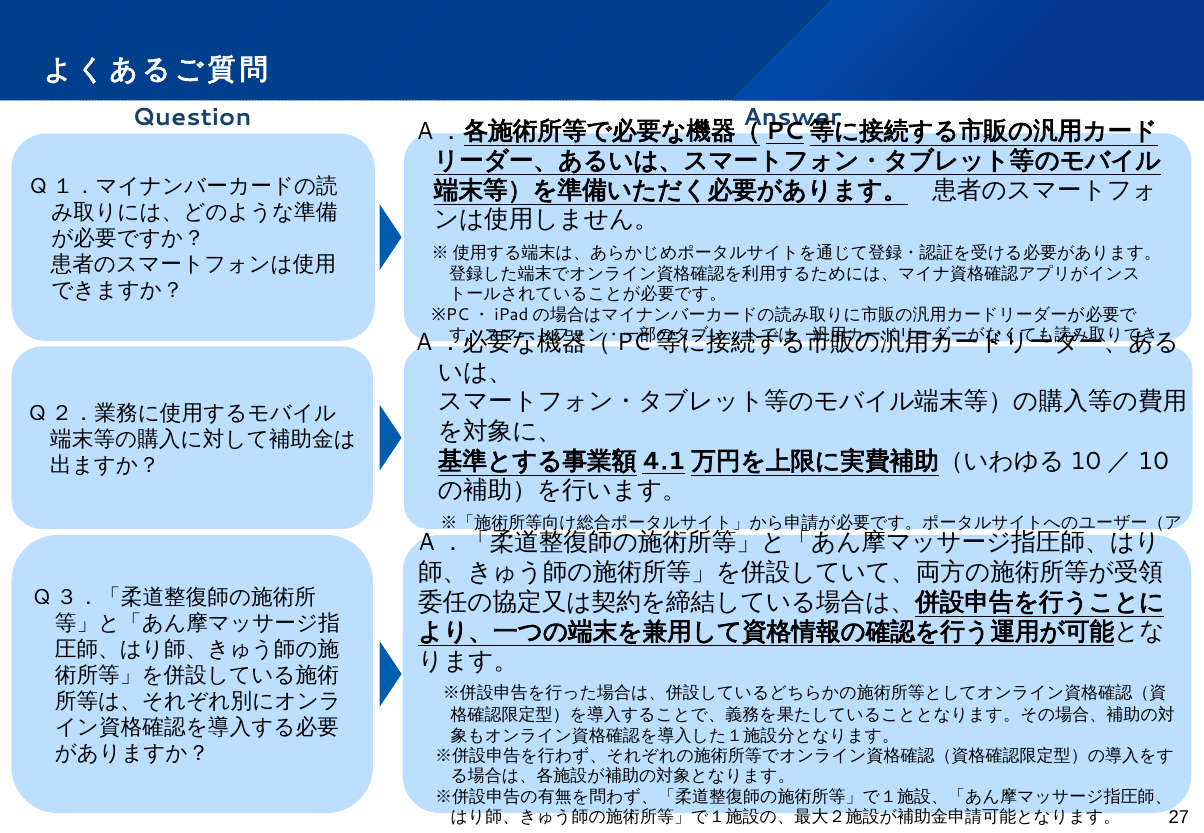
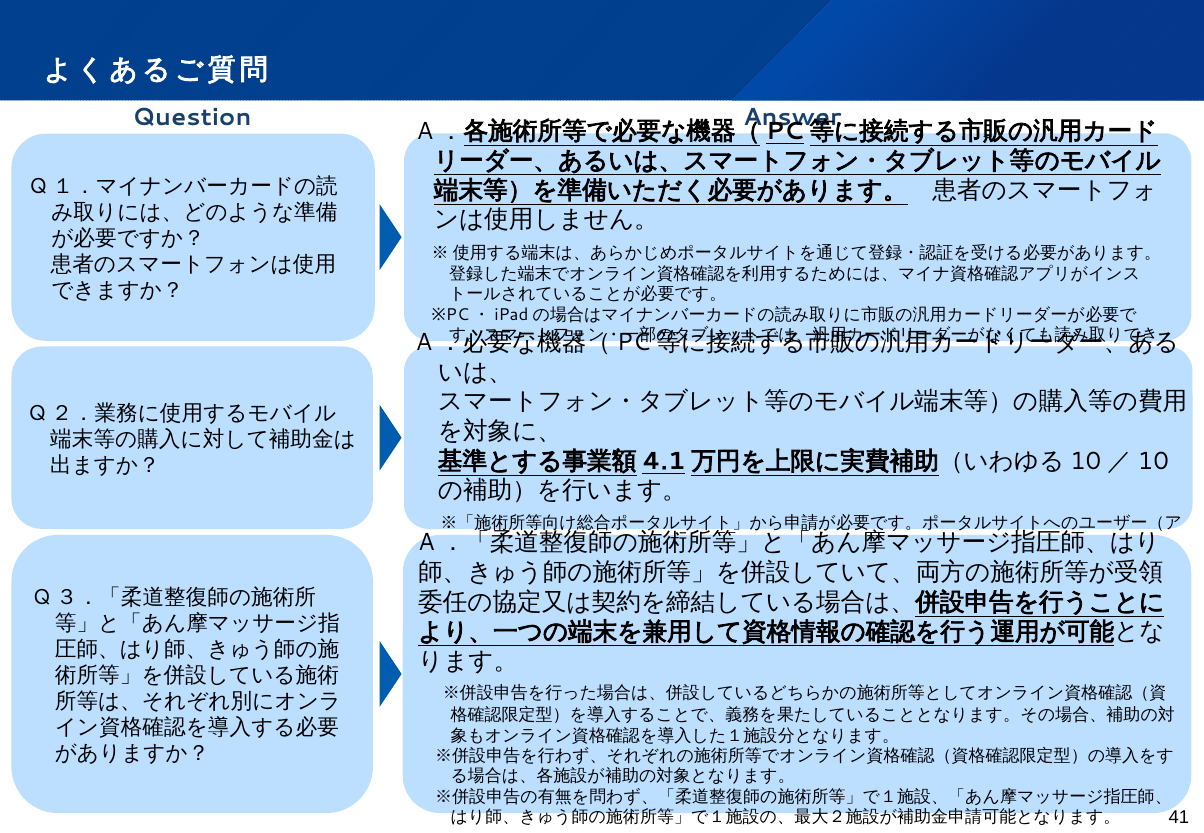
27: 27 -> 41 (1179, 818)
